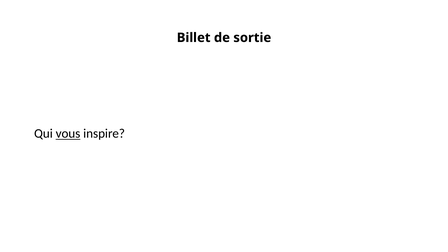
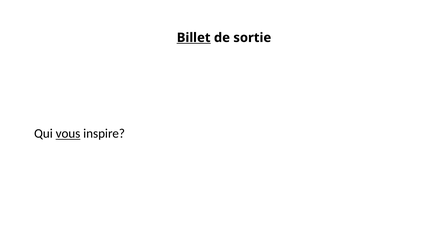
Billet underline: none -> present (194, 38)
